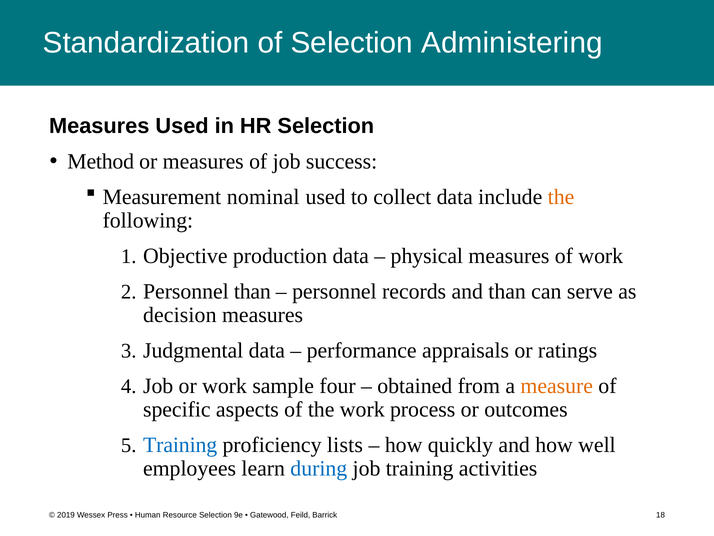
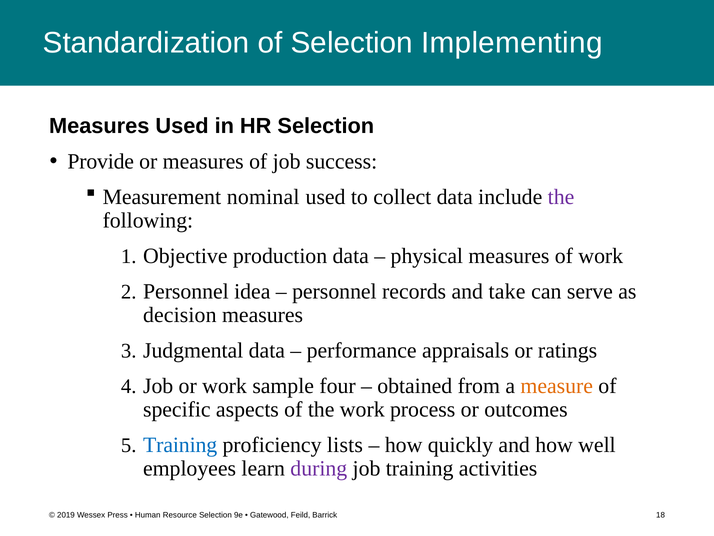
Administering: Administering -> Implementing (512, 43)
Method: Method -> Provide (101, 161)
the colour: orange -> purple (561, 197)
Personnel than: than -> idea (252, 291)
and than: than -> take (507, 291)
during colour: blue -> purple (319, 468)
